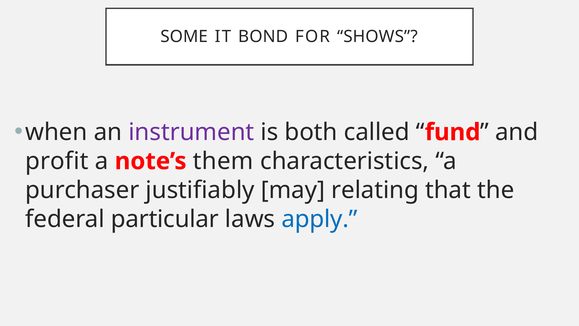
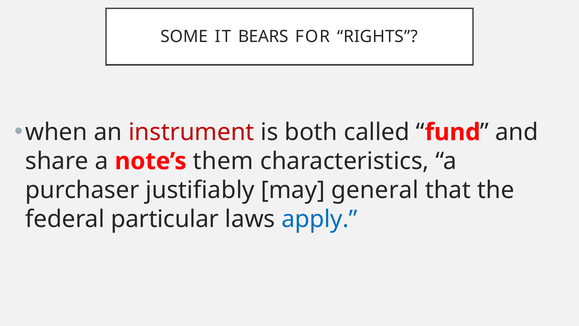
BOND: BOND -> BEARS (263, 36)
SHOWS: SHOWS -> RIGHTS (377, 36)
instrument colour: purple -> red (191, 132)
profit: profit -> share (57, 161)
relating: relating -> general (375, 190)
